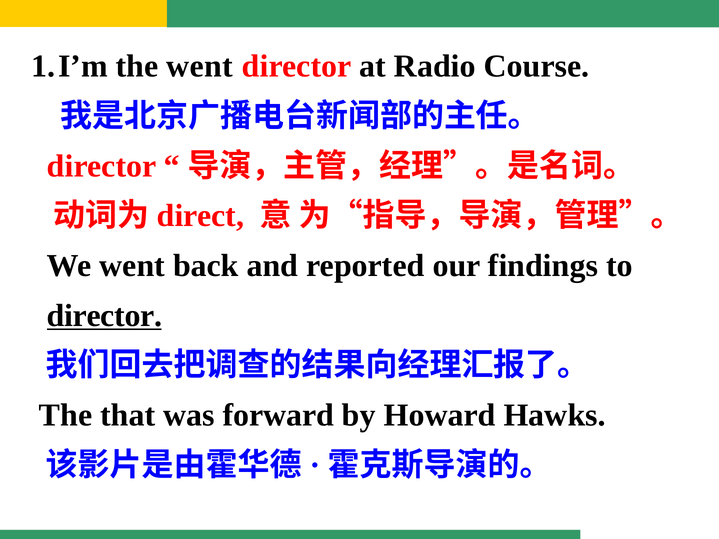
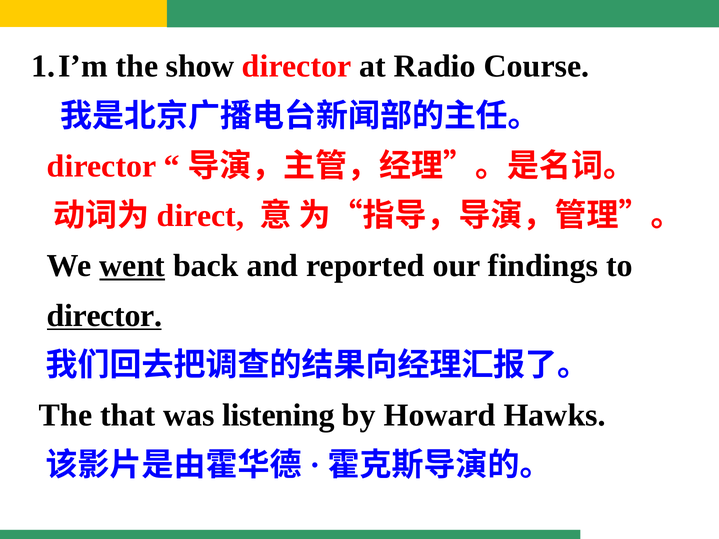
the went: went -> show (200, 66)
went underline: none -> present (132, 266)
forward: forward -> listening (279, 415)
